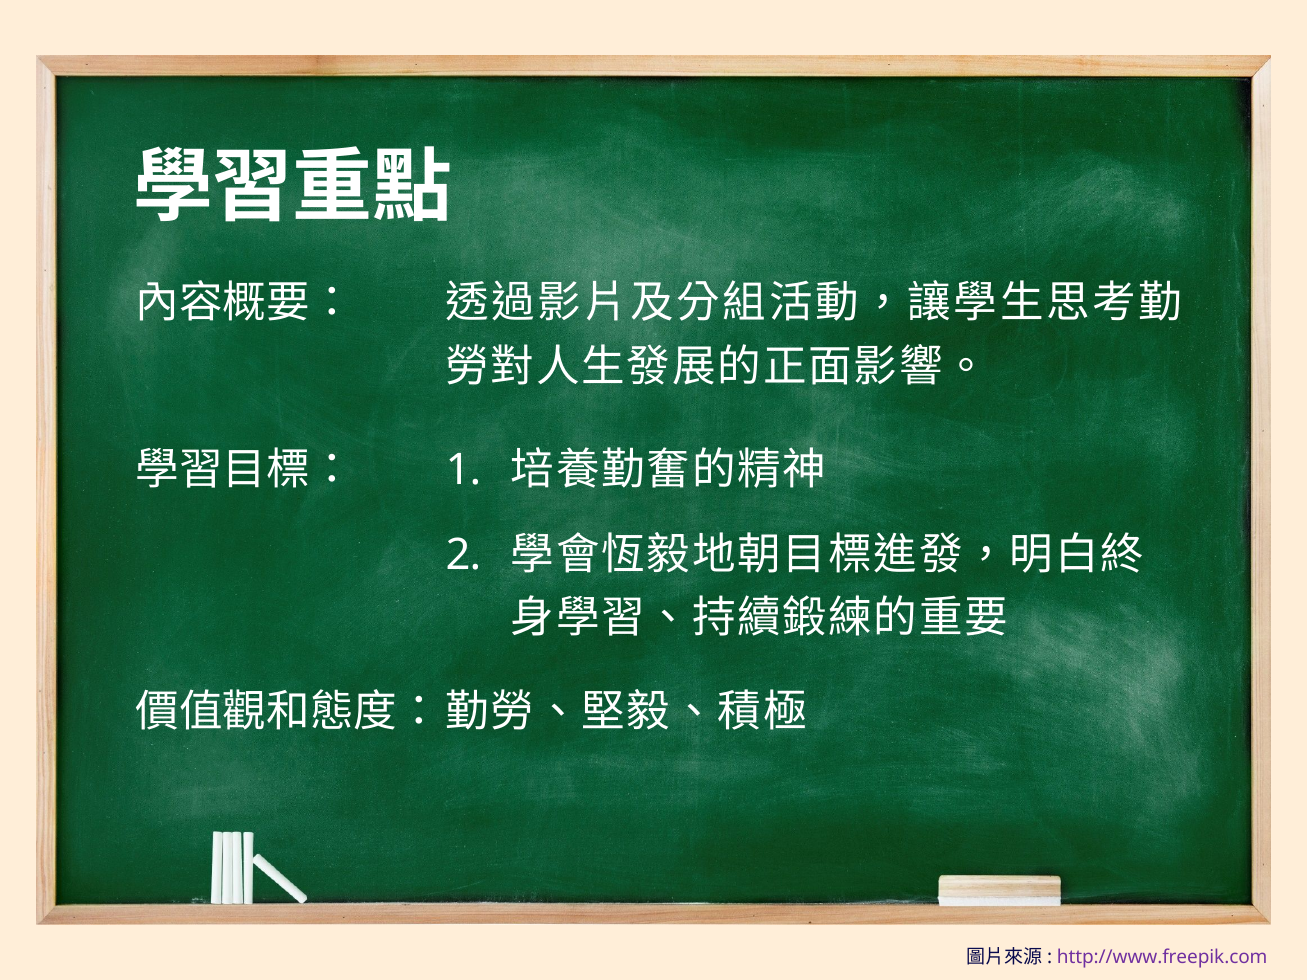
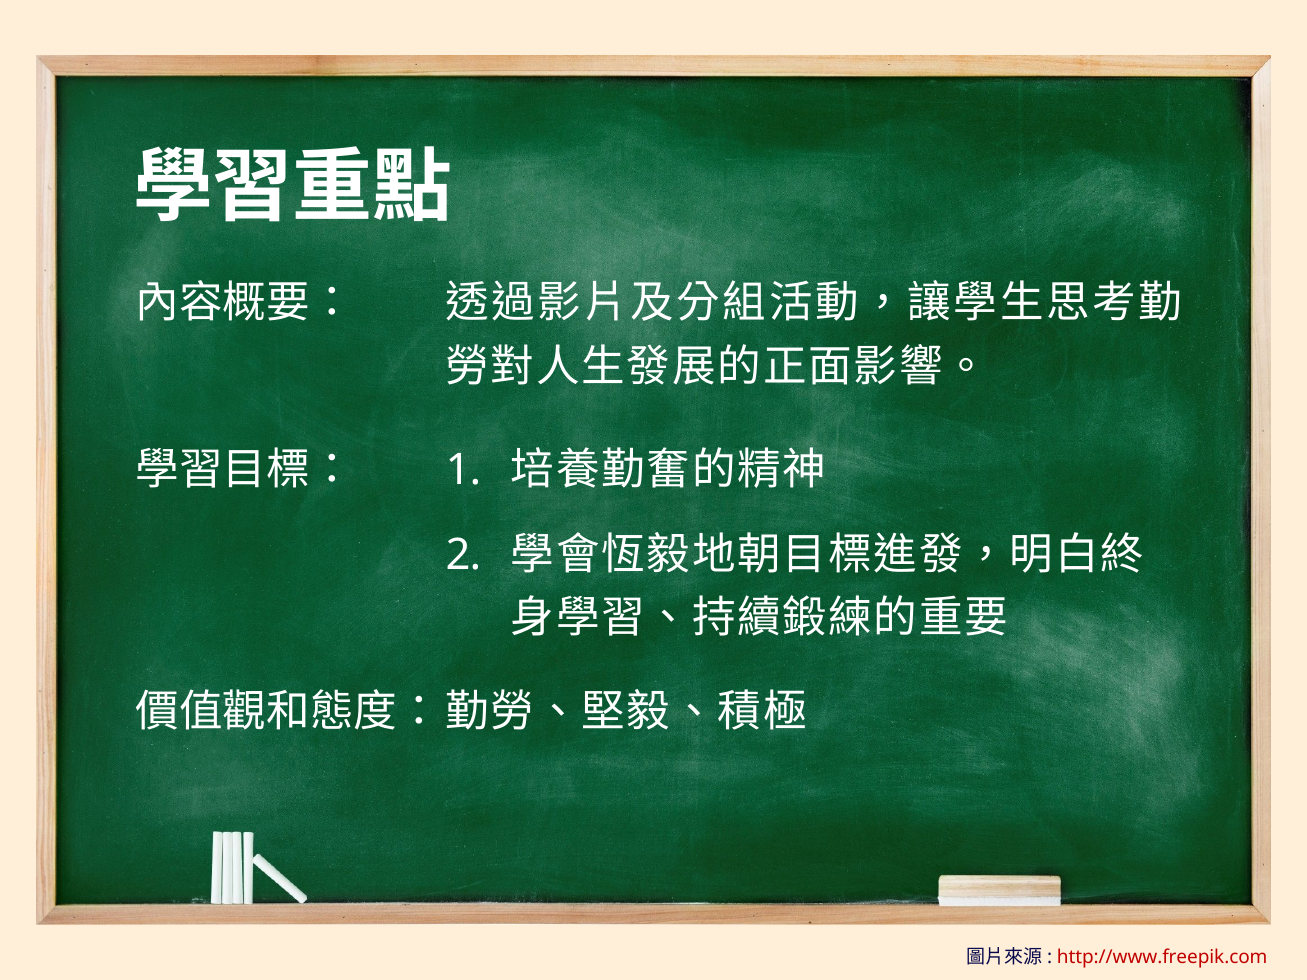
http://www.freepik.com colour: purple -> red (1162, 958)
